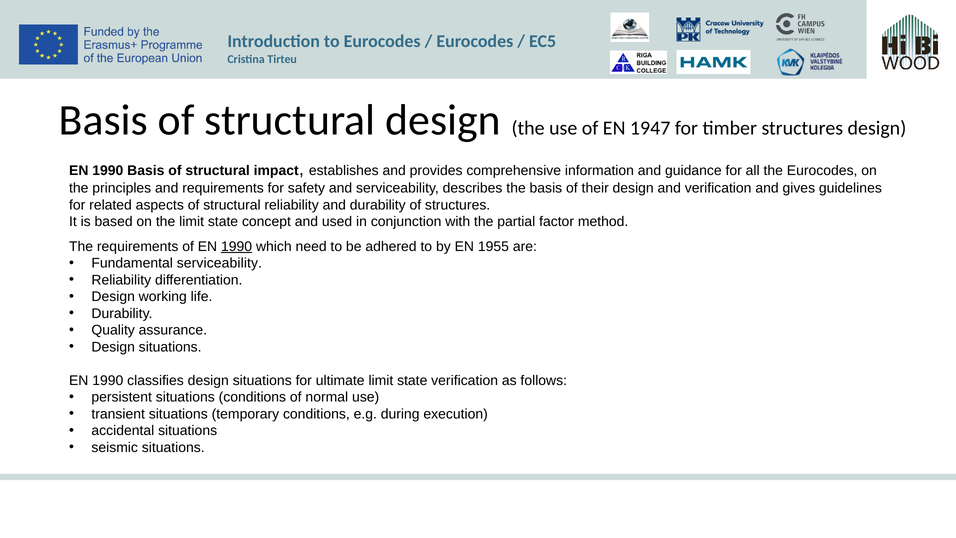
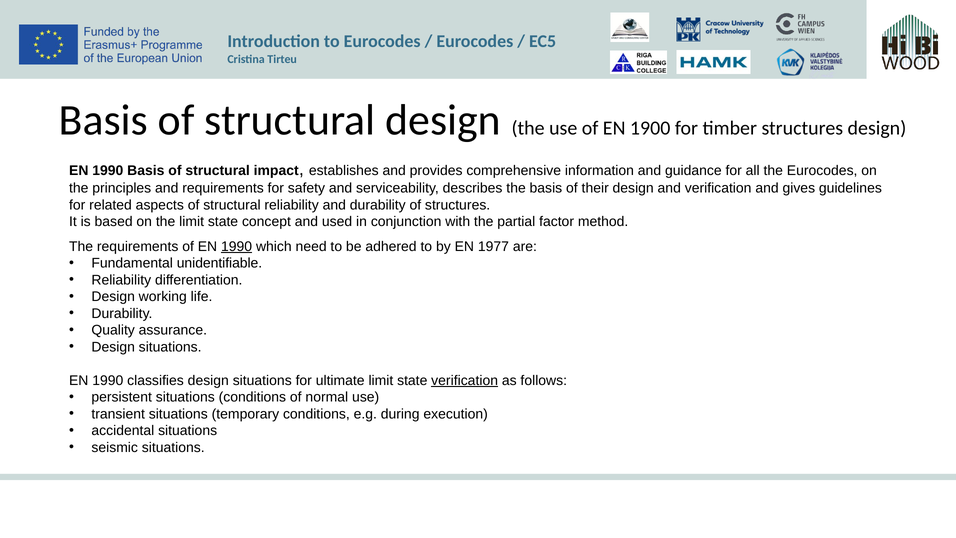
1947: 1947 -> 1900 (650, 128)
1955: 1955 -> 1977 (493, 246)
Fundamental serviceability: serviceability -> unidentifiable (219, 263)
verification underline: none -> present (465, 380)
